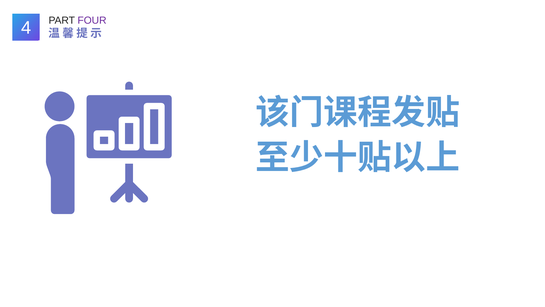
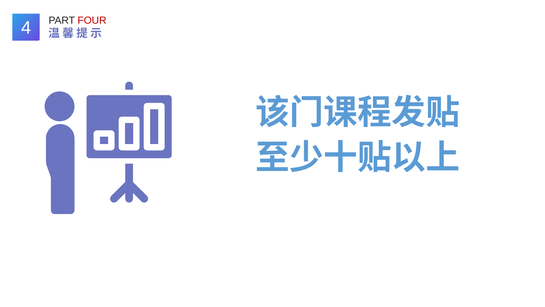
FOUR colour: purple -> red (92, 20)
